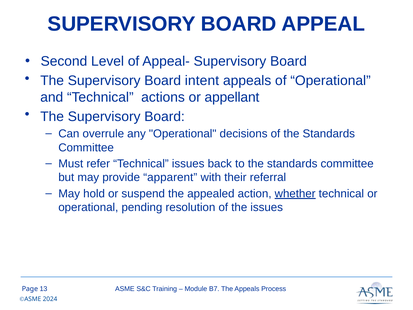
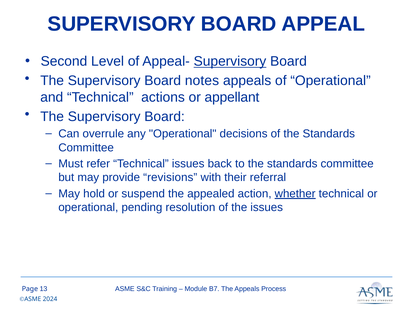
Supervisory underline: none -> present (230, 61)
intent: intent -> notes (202, 81)
apparent: apparent -> revisions (170, 177)
